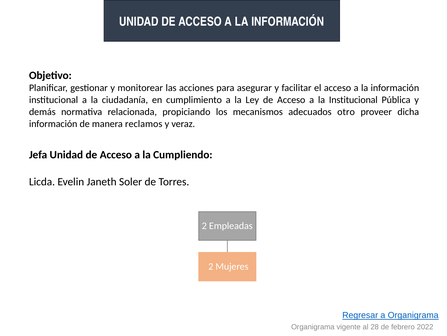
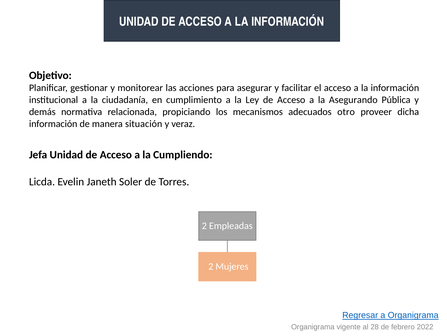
la Institucional: Institucional -> Asegurando (353, 100)
reclamos: reclamos -> situación (144, 124)
